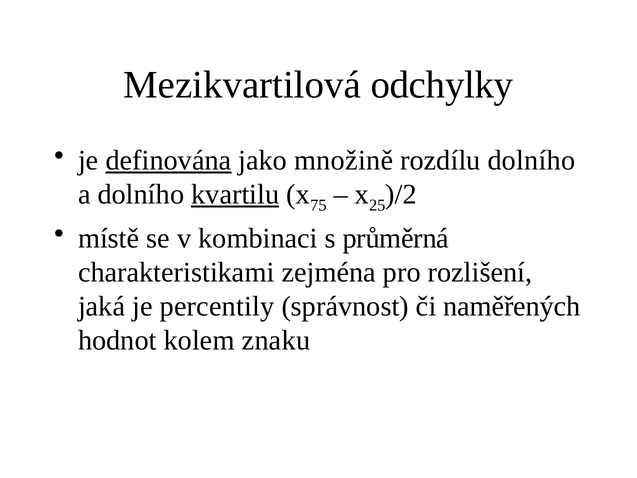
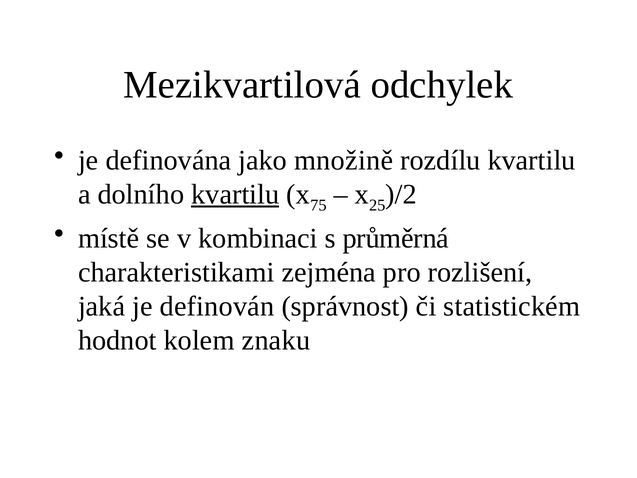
odchylky: odchylky -> odchylek (442, 85)
definována underline: present -> none (168, 160)
rozdílu dolního: dolního -> kvartilu (532, 160)
percentily: percentily -> definován (217, 306)
naměřených: naměřených -> statistickém (512, 306)
